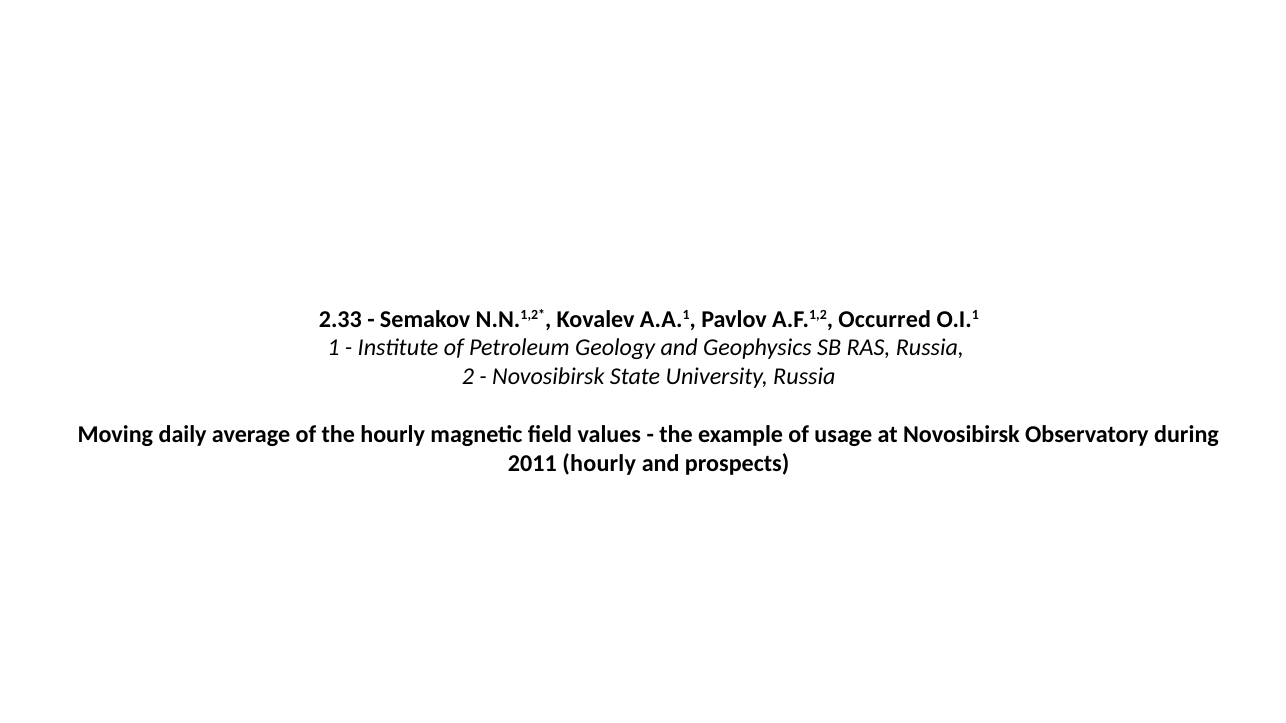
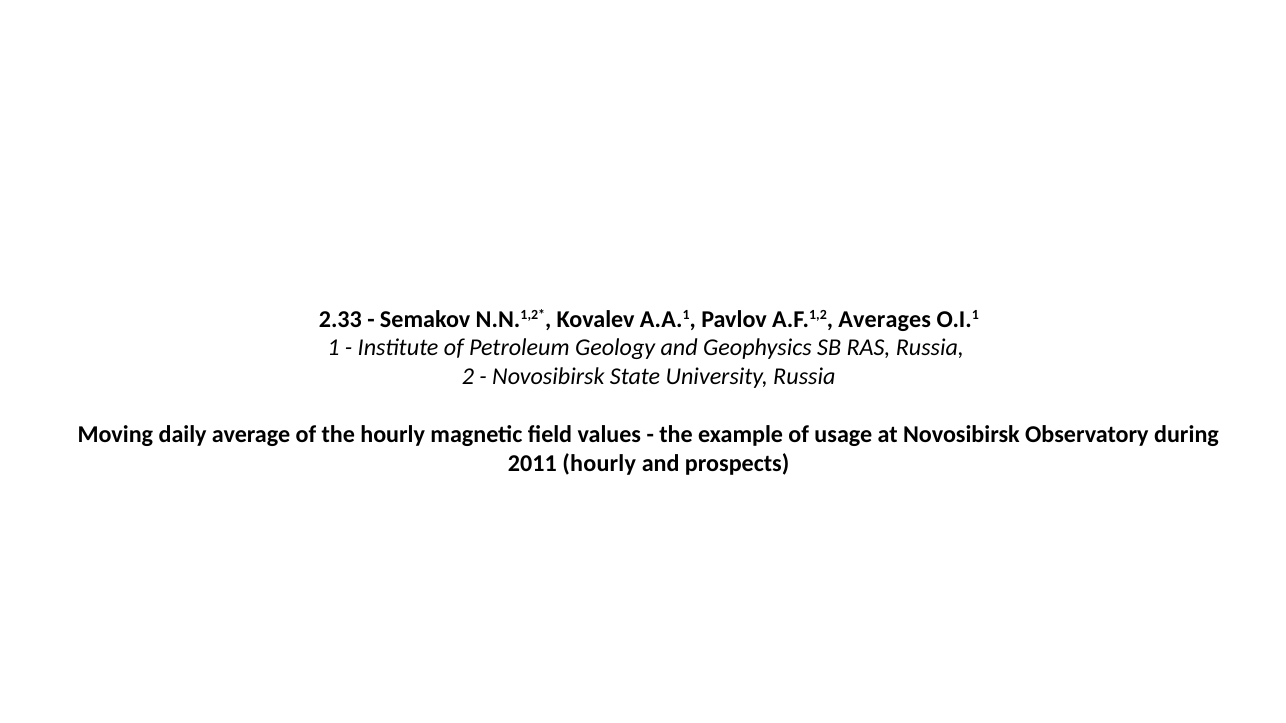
Occurred: Occurred -> Averages (885, 319)
